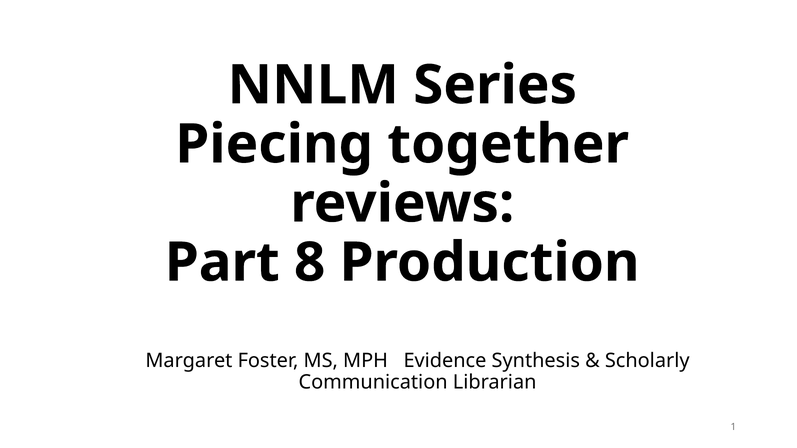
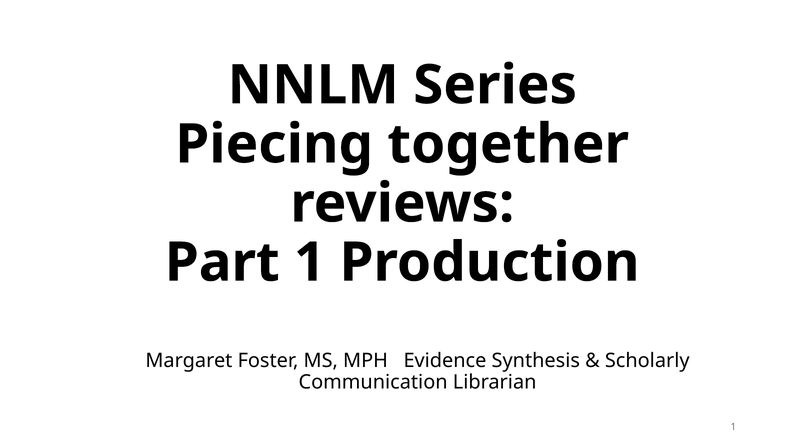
Part 8: 8 -> 1 (310, 263)
